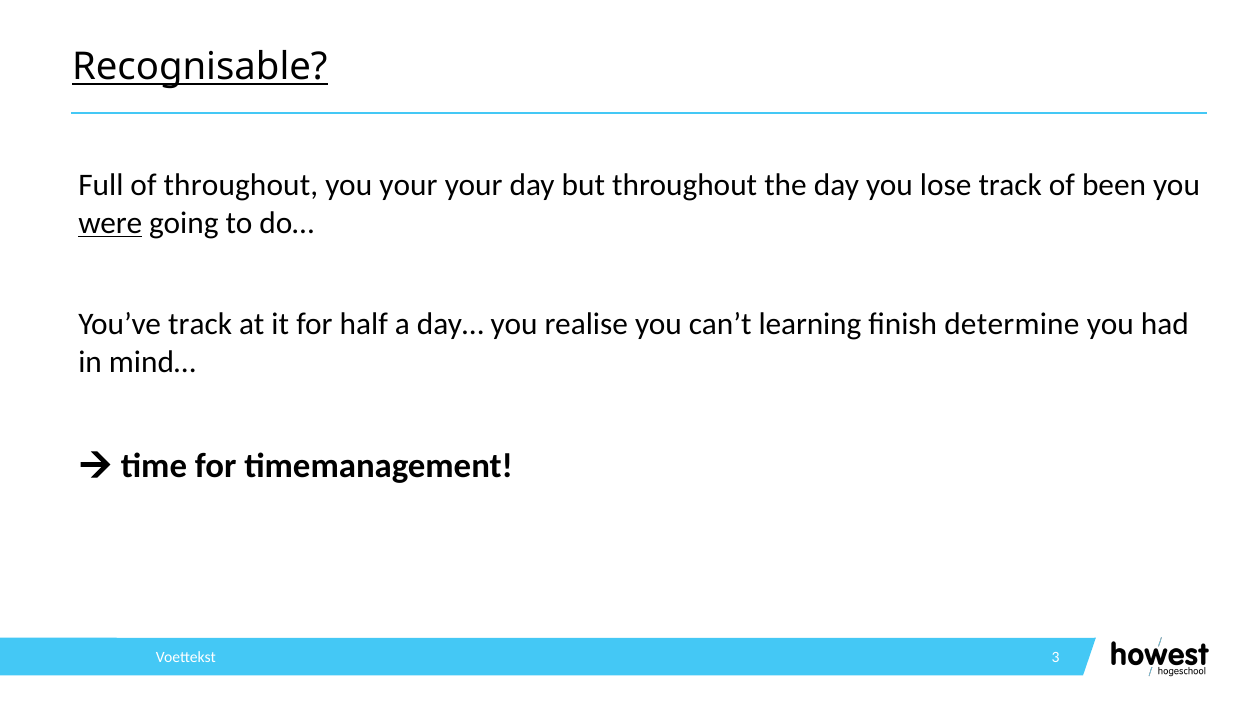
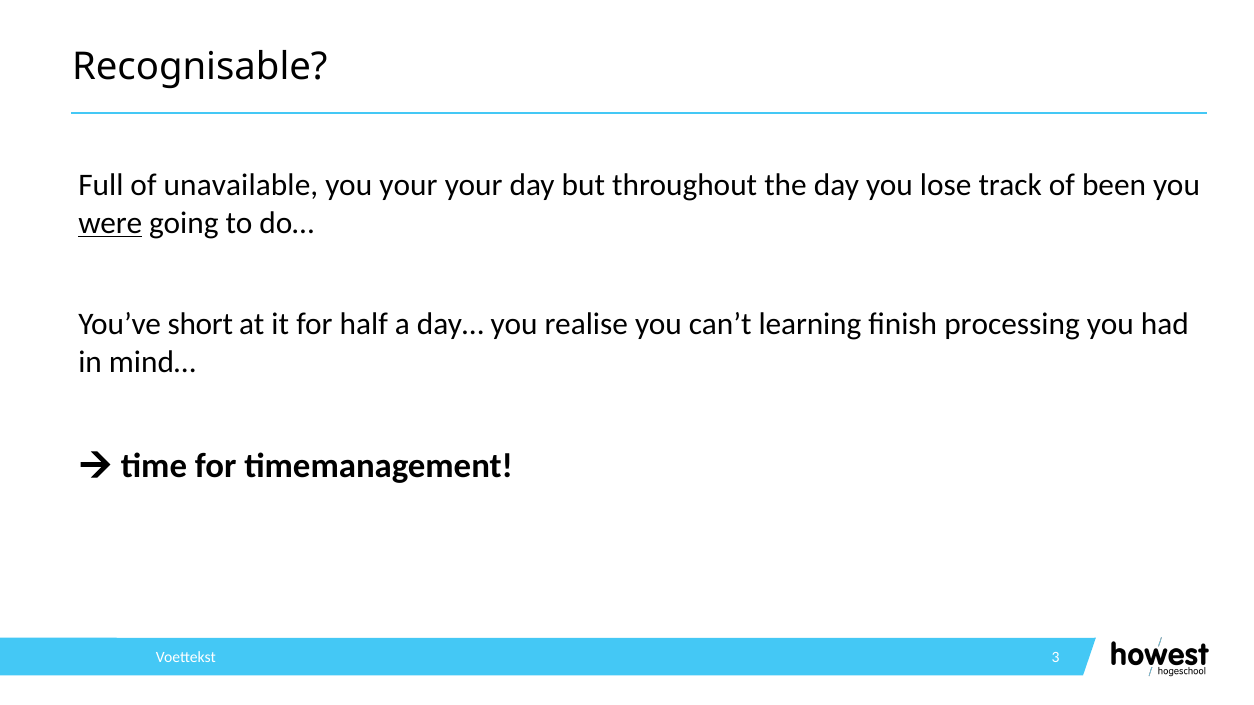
Recognisable underline: present -> none (200, 67)
of throughout: throughout -> unavailable (241, 186)
You’ve track: track -> short (200, 325)
determine: determine -> processing (1012, 325)
